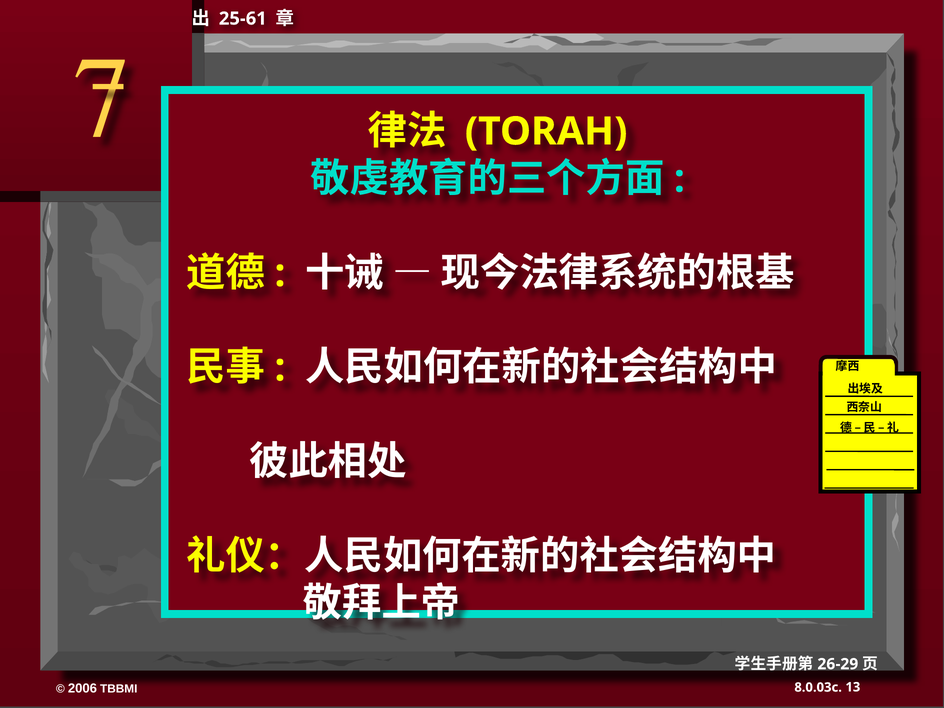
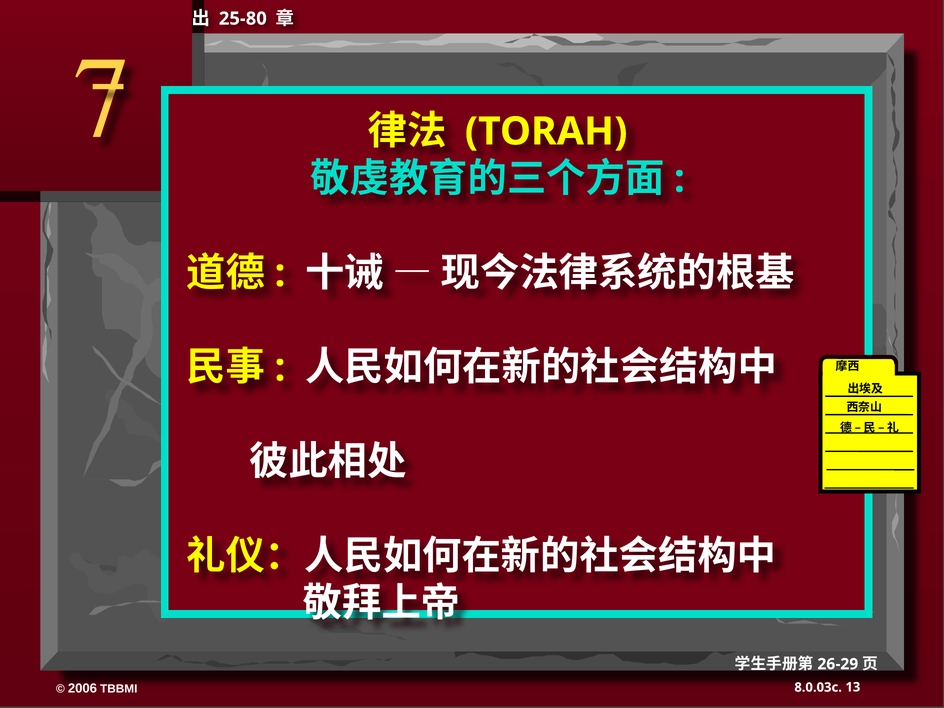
25-61: 25-61 -> 25-80 (243, 19)
